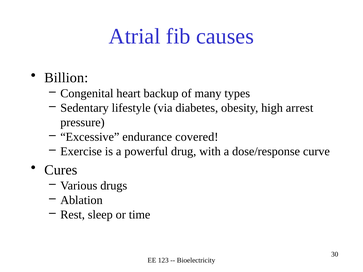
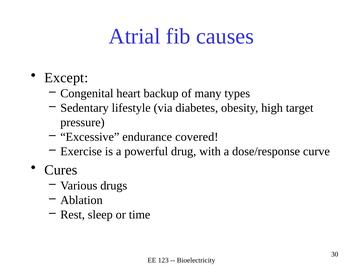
Billion: Billion -> Except (66, 78)
arrest: arrest -> target (300, 108)
